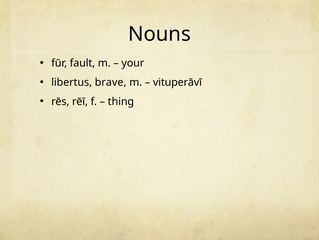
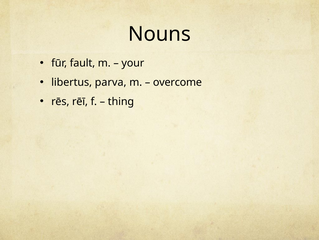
brave: brave -> parva (111, 82)
vituperāvī: vituperāvī -> overcome (177, 82)
